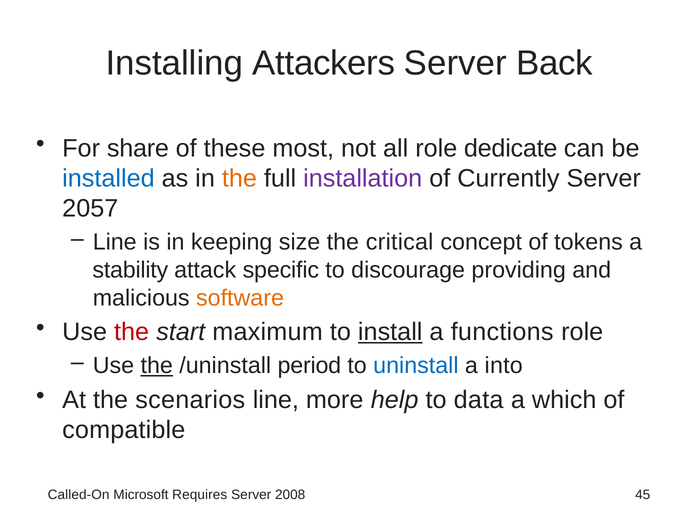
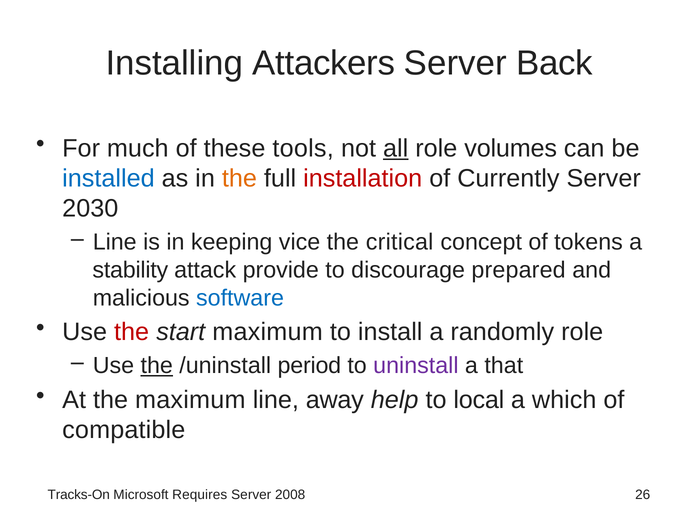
share: share -> much (138, 148)
most: most -> tools (303, 148)
all underline: none -> present (396, 148)
dedicate: dedicate -> volumes (511, 148)
installation colour: purple -> red (363, 179)
2057: 2057 -> 2030 (90, 209)
size: size -> vice (300, 242)
specific: specific -> provide (281, 270)
providing: providing -> prepared (519, 270)
software colour: orange -> blue (240, 298)
install underline: present -> none (390, 332)
functions: functions -> randomly (502, 332)
uninstall colour: blue -> purple (416, 366)
into: into -> that (504, 366)
the scenarios: scenarios -> maximum (190, 400)
more: more -> away (335, 400)
data: data -> local (479, 400)
Called-On: Called-On -> Tracks-On (79, 495)
45: 45 -> 26 (643, 495)
